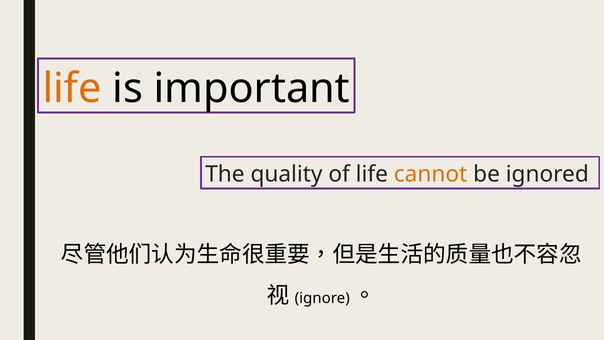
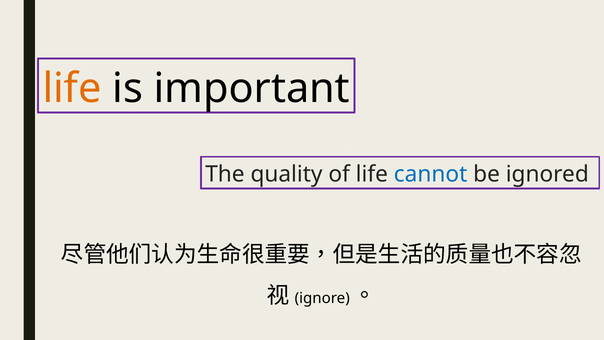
cannot colour: orange -> blue (431, 174)
